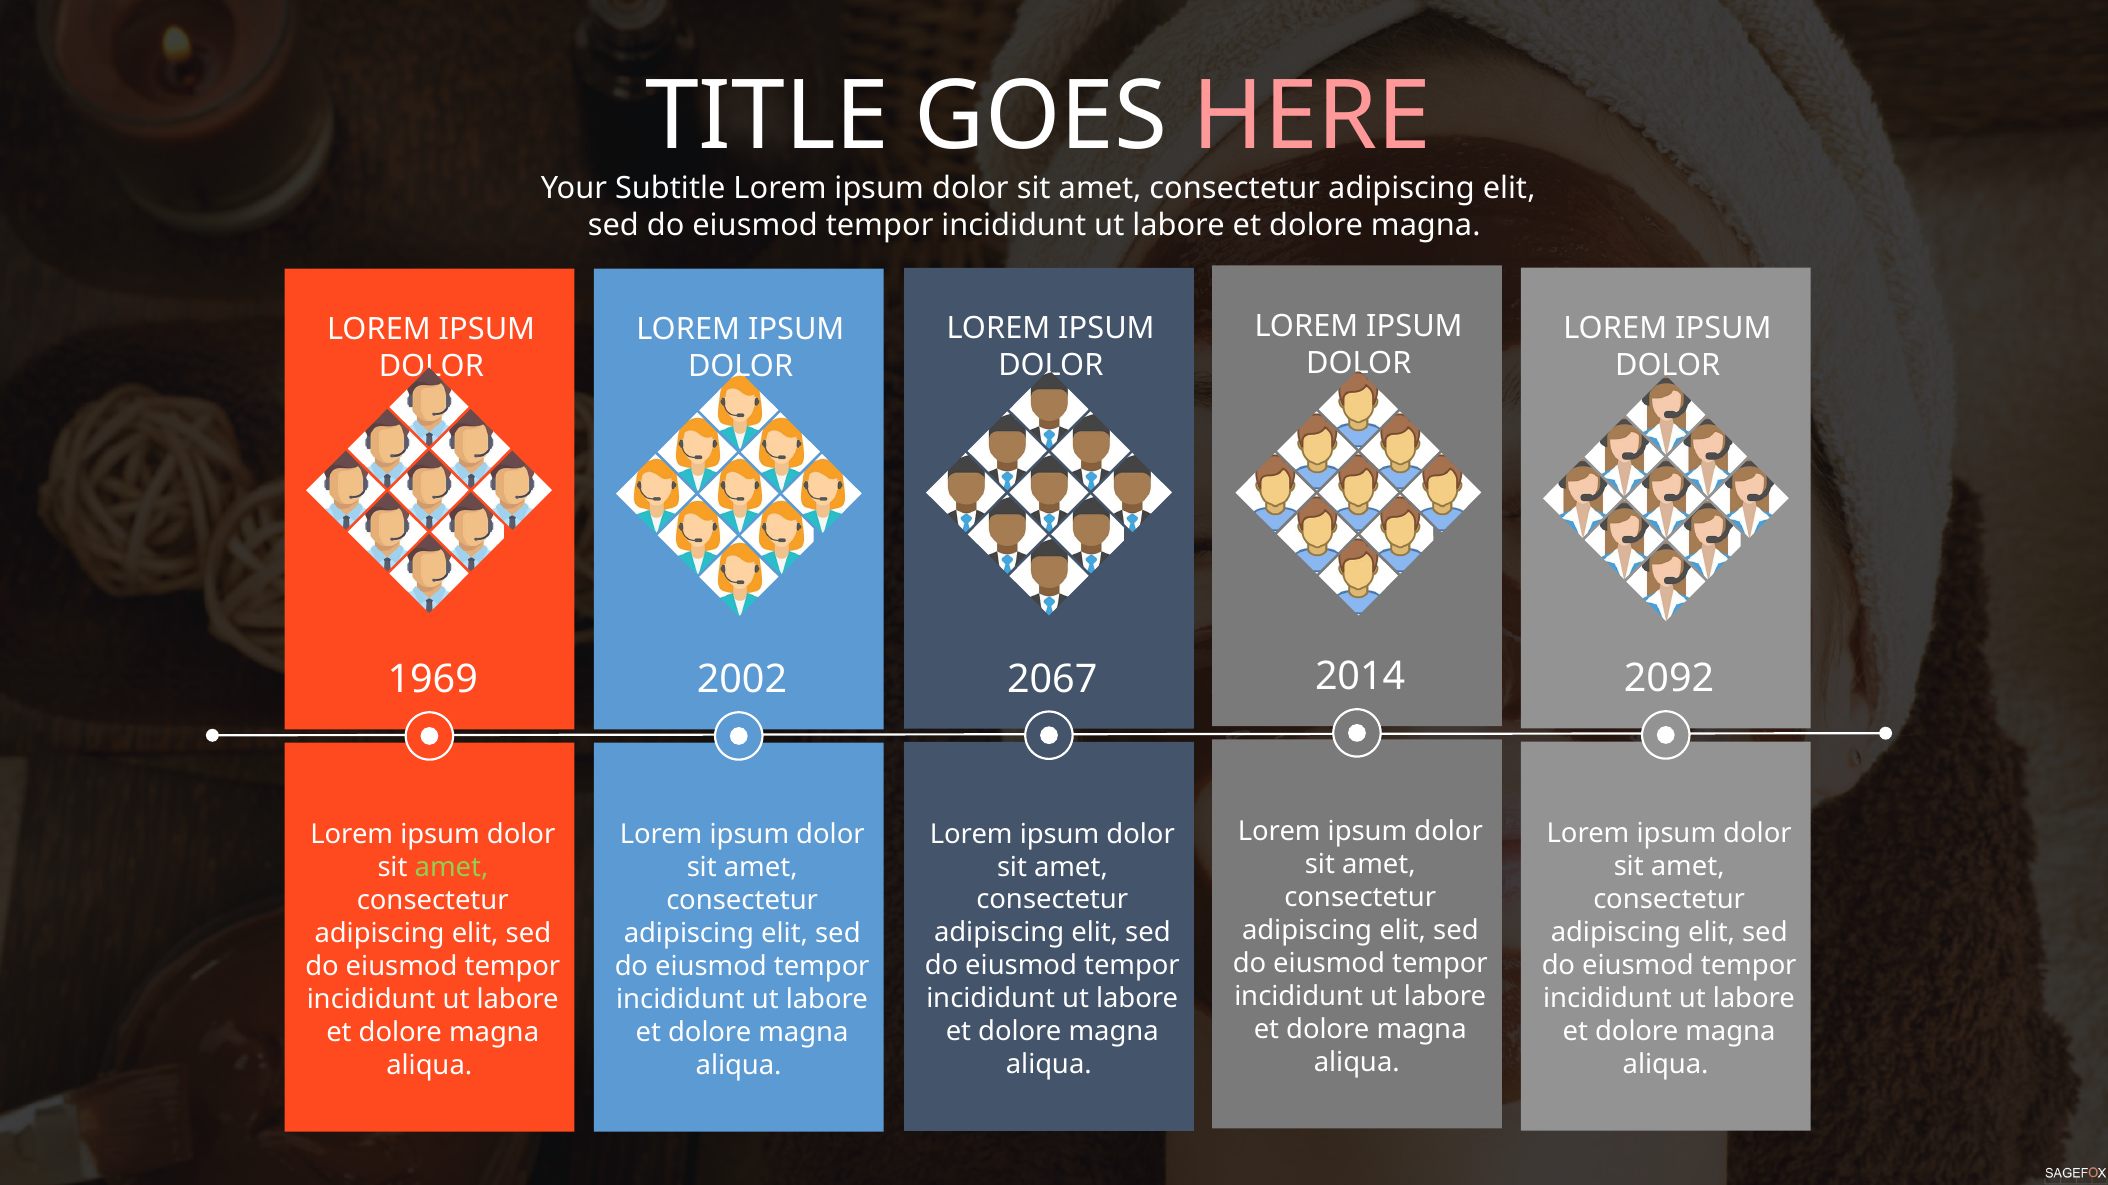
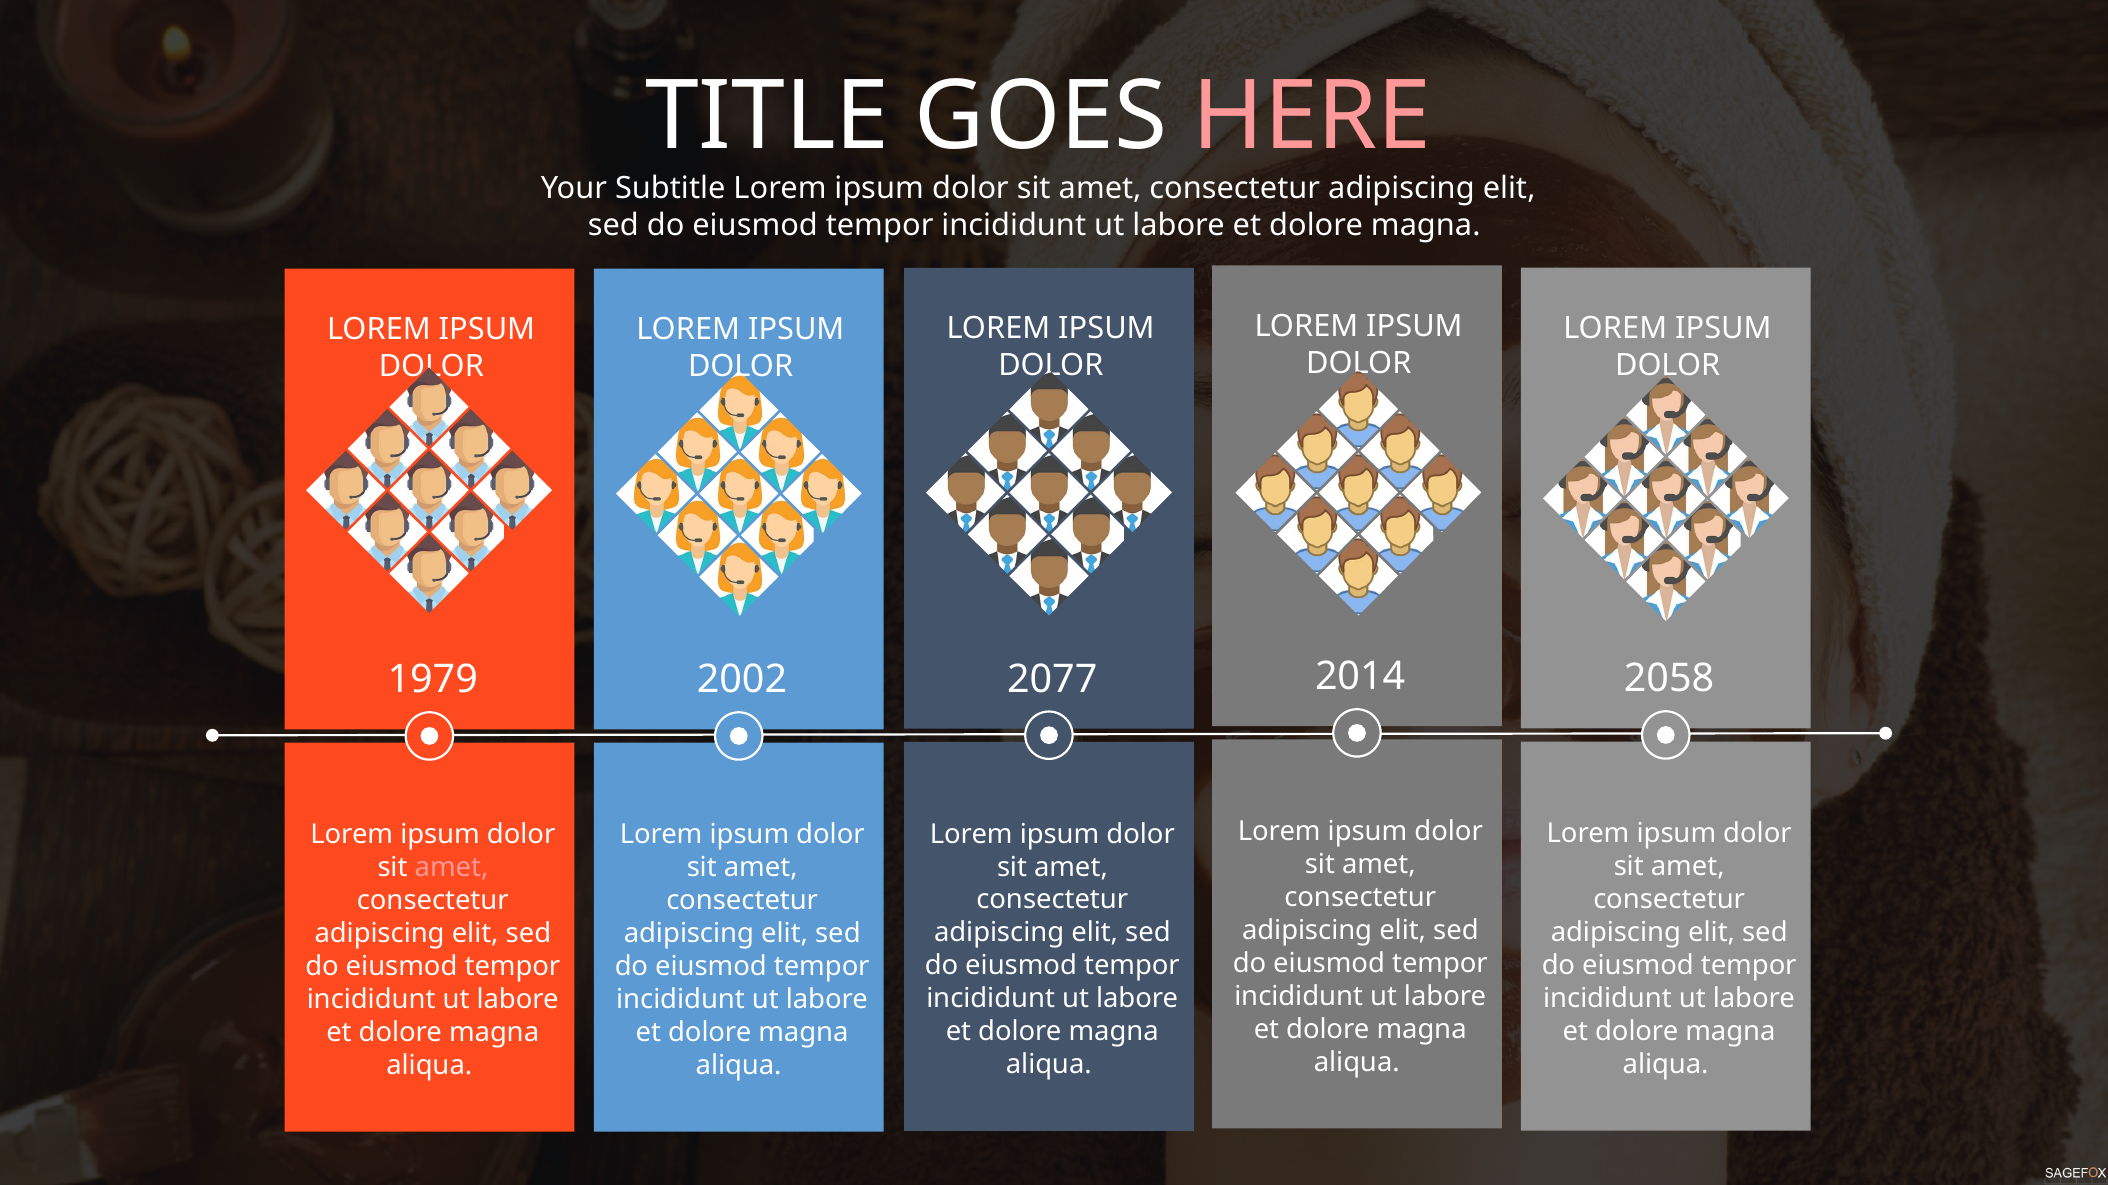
2092: 2092 -> 2058 (1669, 679)
2067: 2067 -> 2077 (1052, 680)
1969: 1969 -> 1979 (433, 680)
amet colour: light green -> pink (451, 868)
